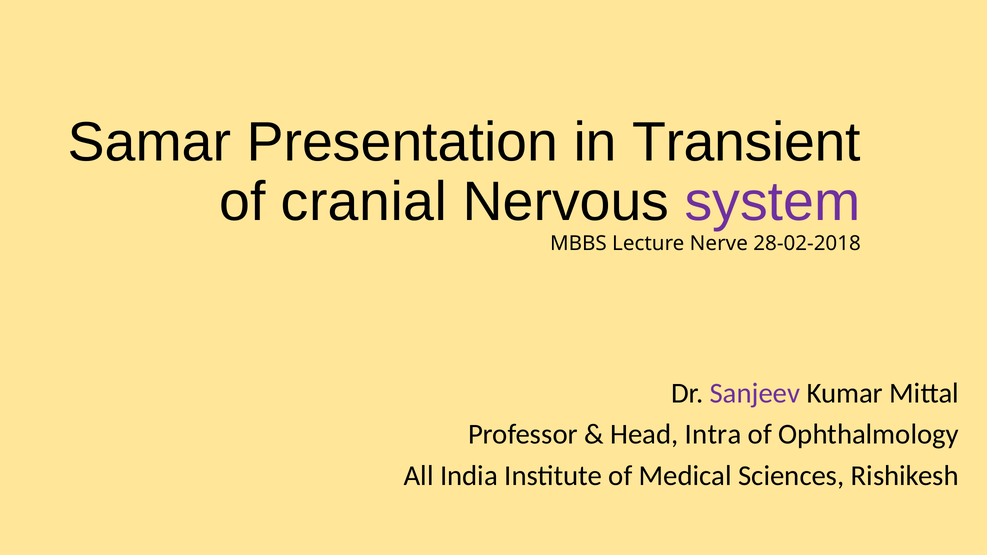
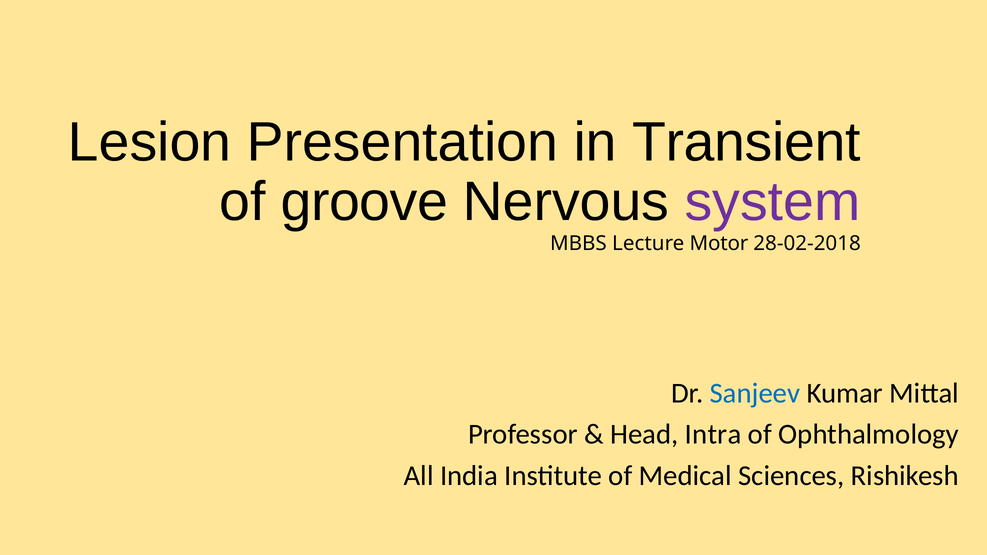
Samar: Samar -> Lesion (150, 142)
cranial: cranial -> groove (364, 202)
Nerve: Nerve -> Motor (719, 244)
Sanjeev colour: purple -> blue (755, 393)
